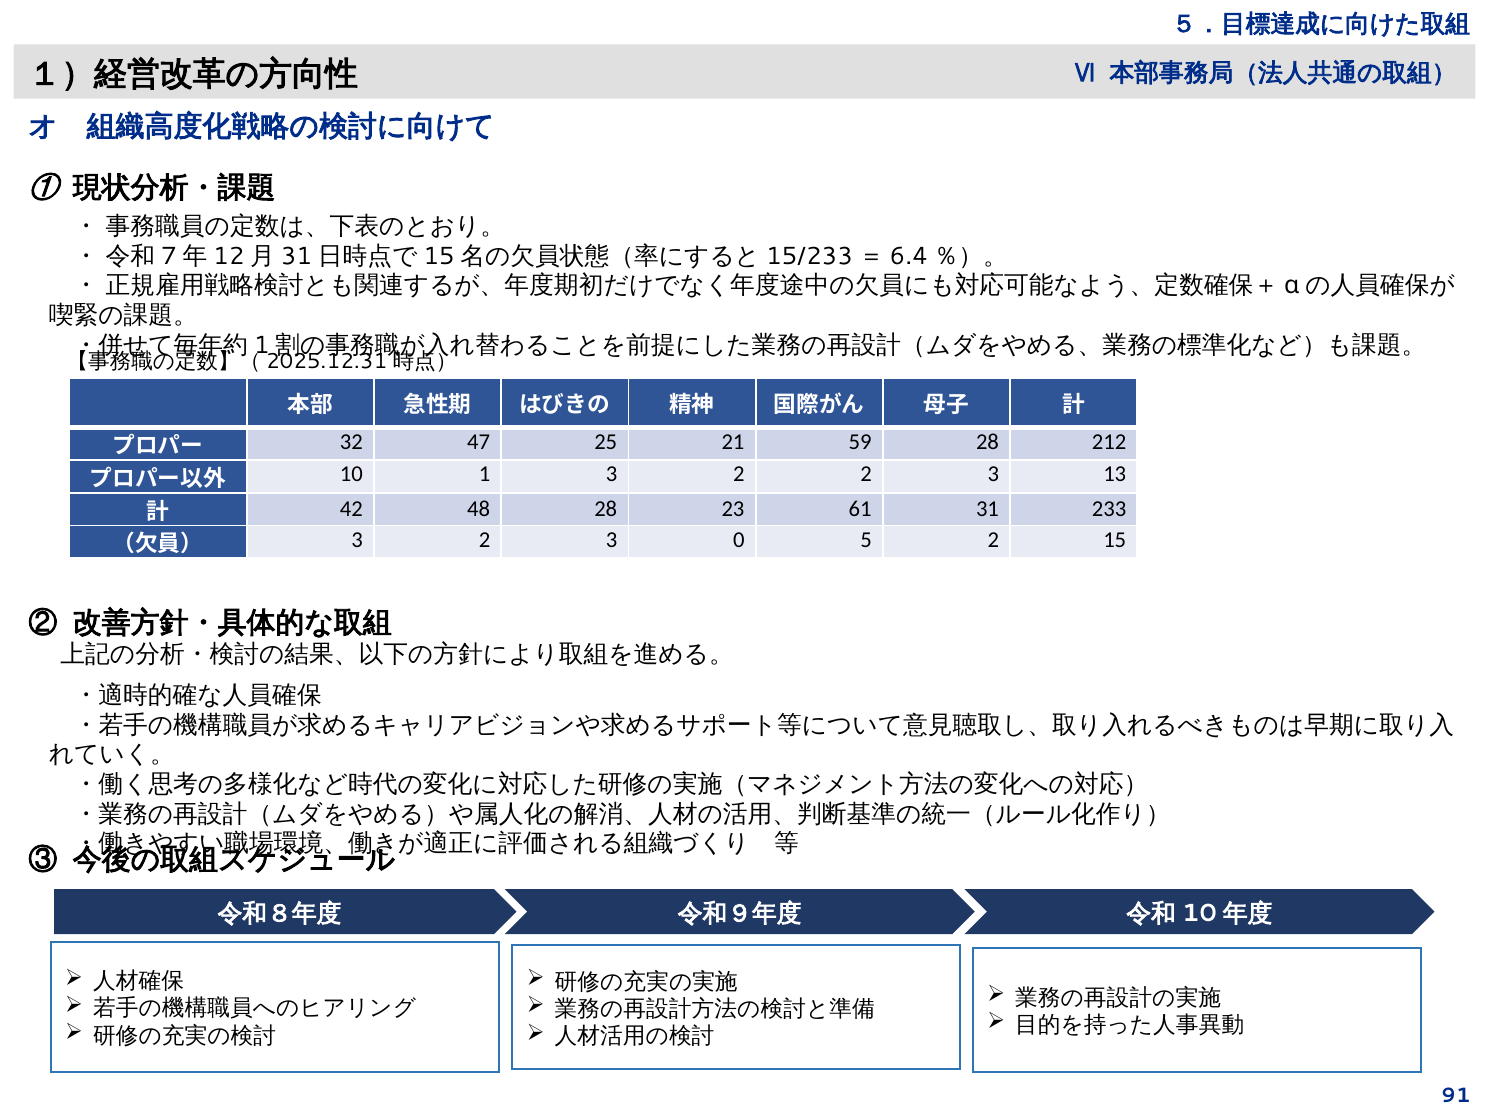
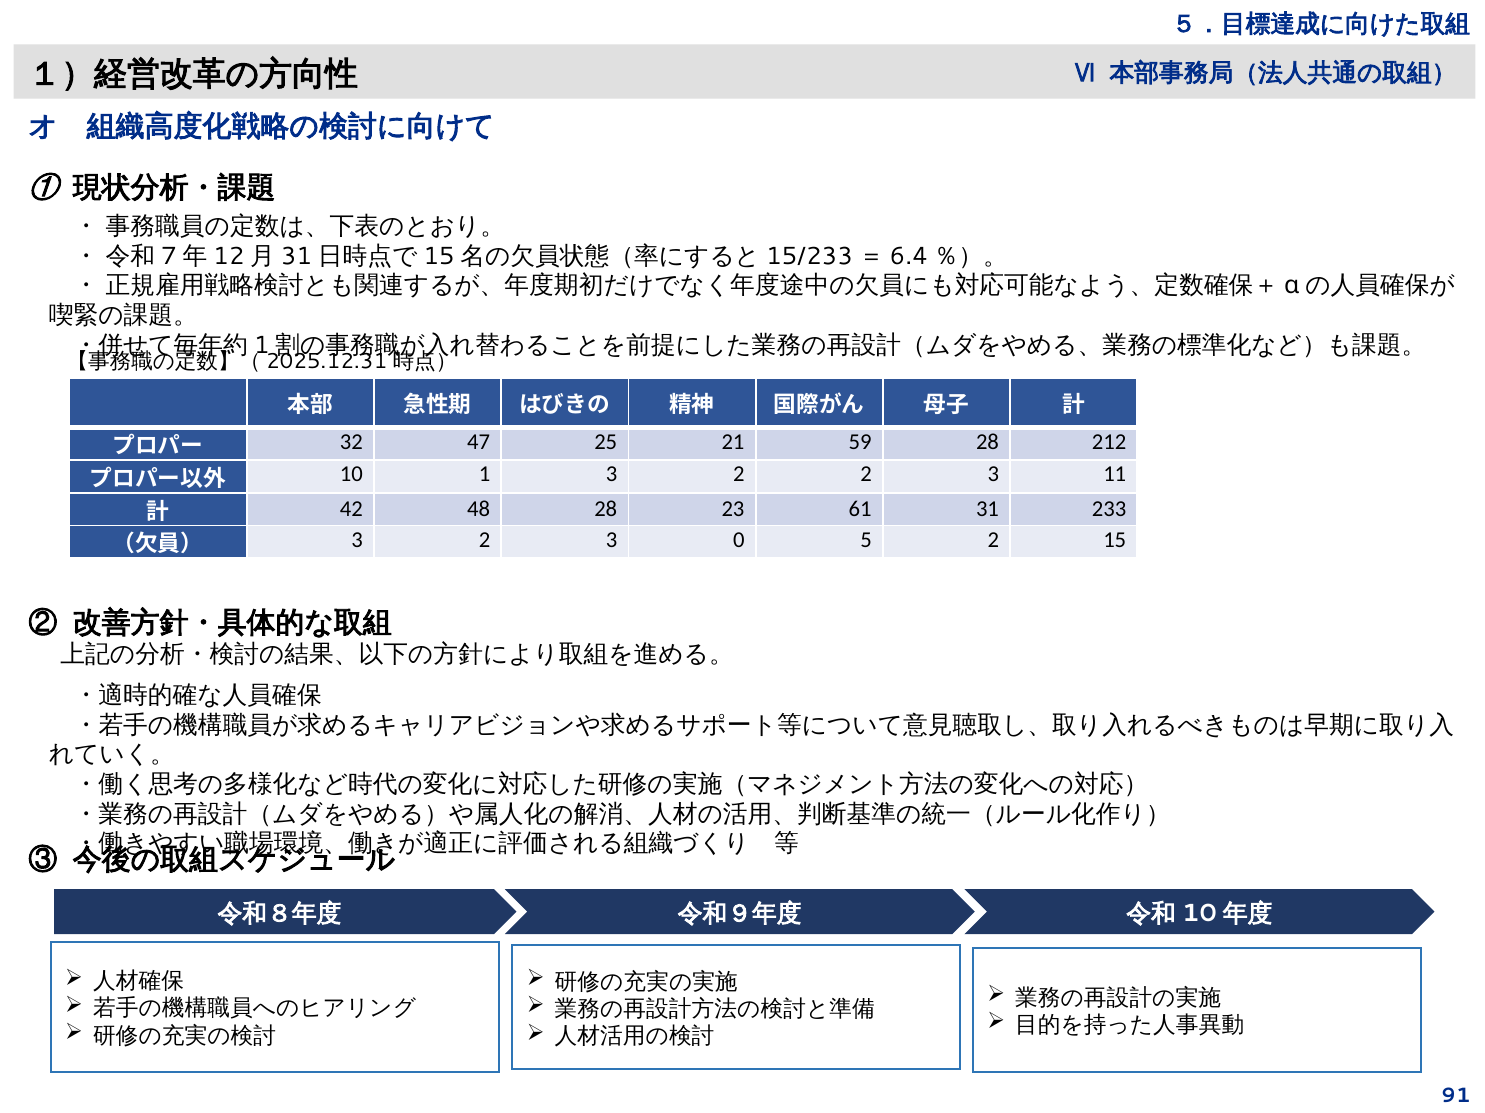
13: 13 -> 11 (1115, 475)
